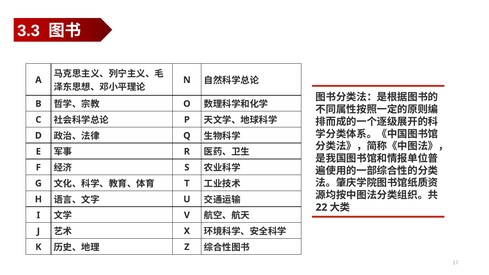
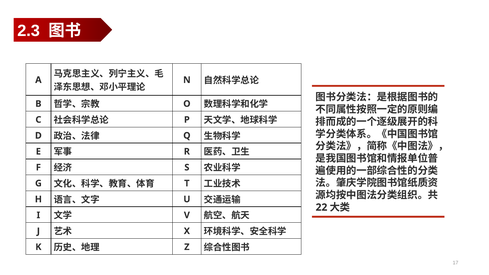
3.3: 3.3 -> 2.3 (29, 31)
